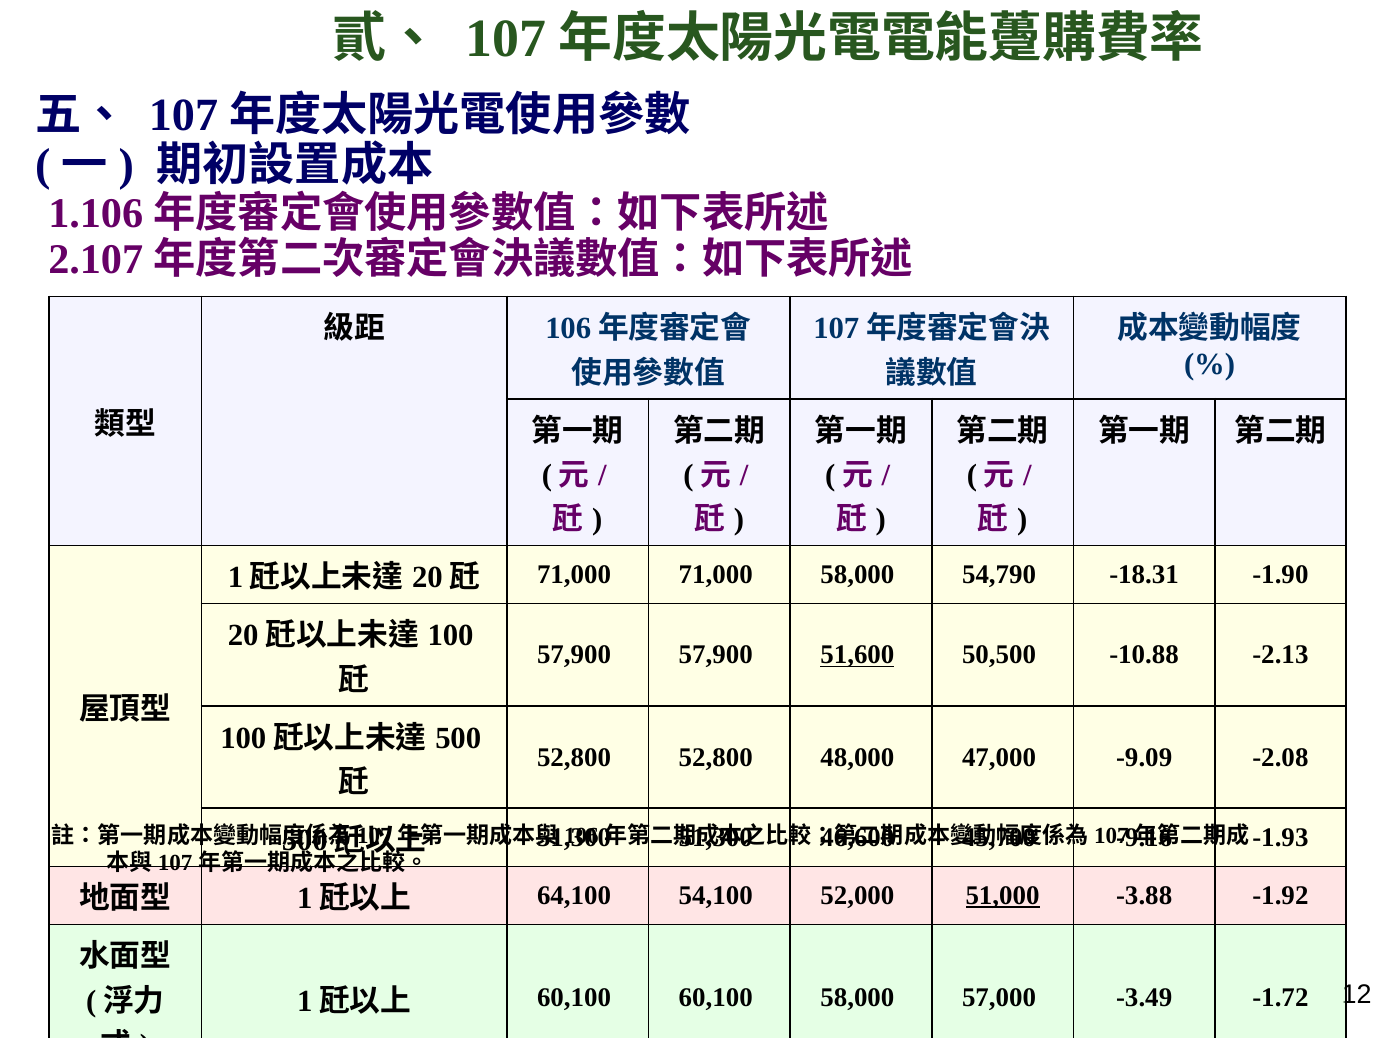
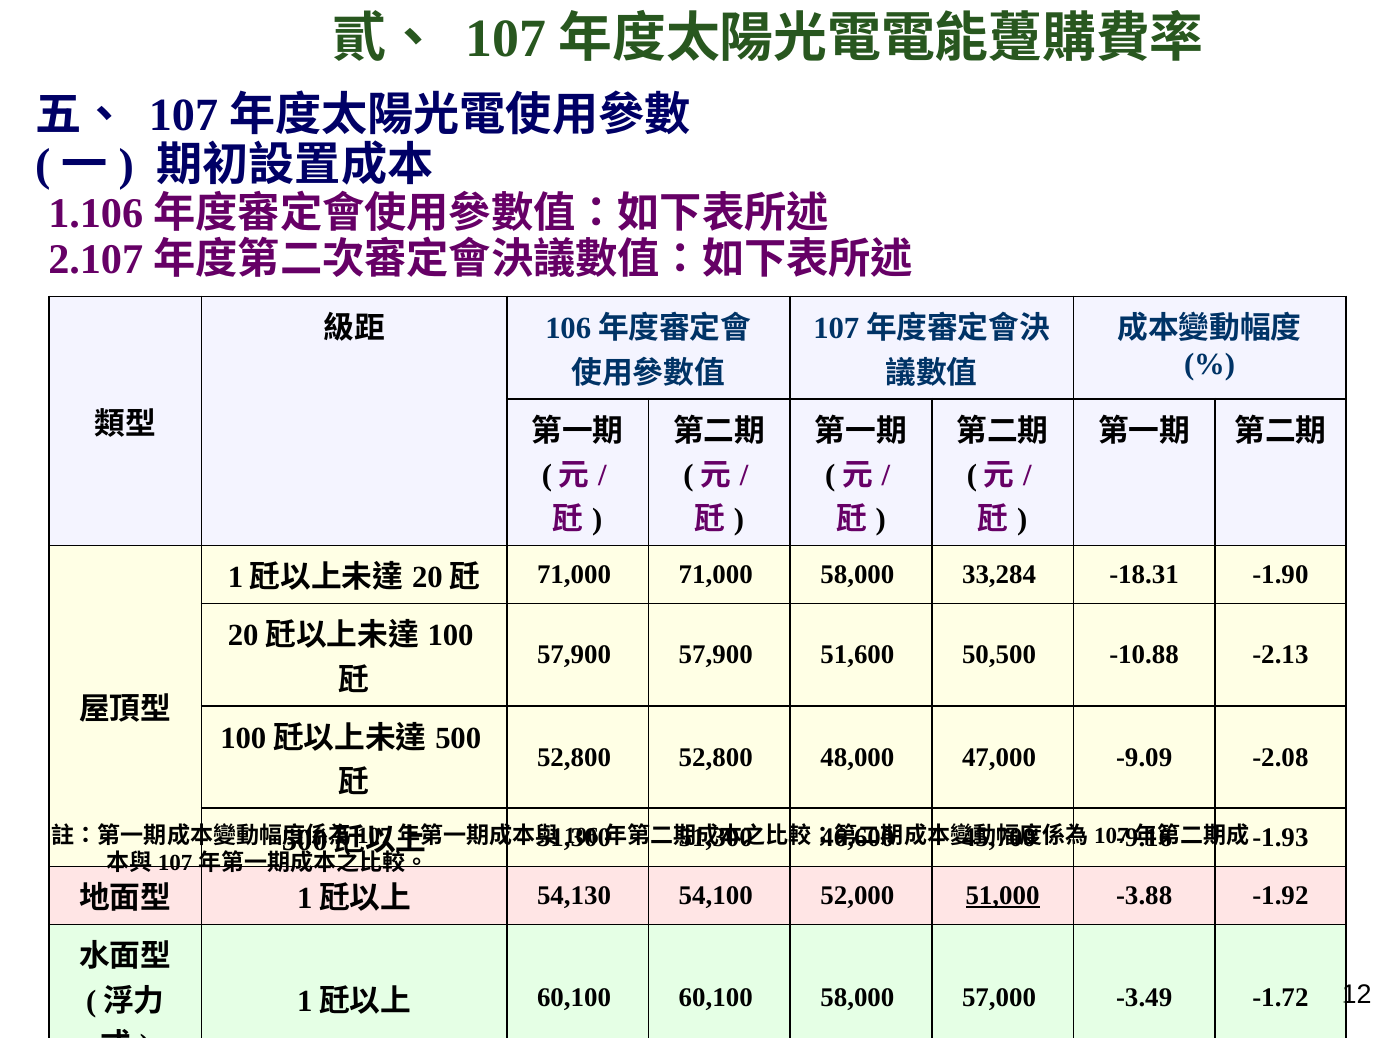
54,790: 54,790 -> 33,284 (999, 575)
51,600 underline: present -> none (857, 655)
64,100: 64,100 -> 54,130 (574, 896)
